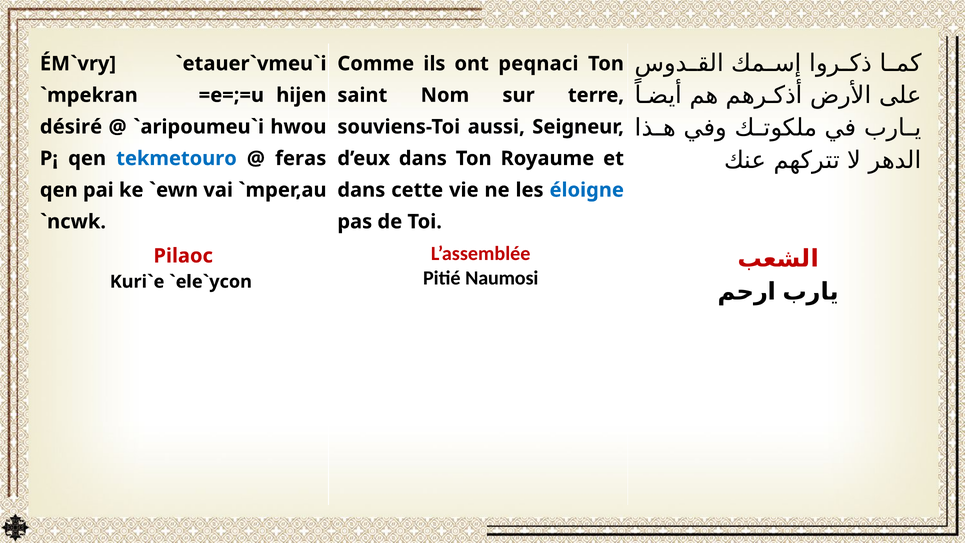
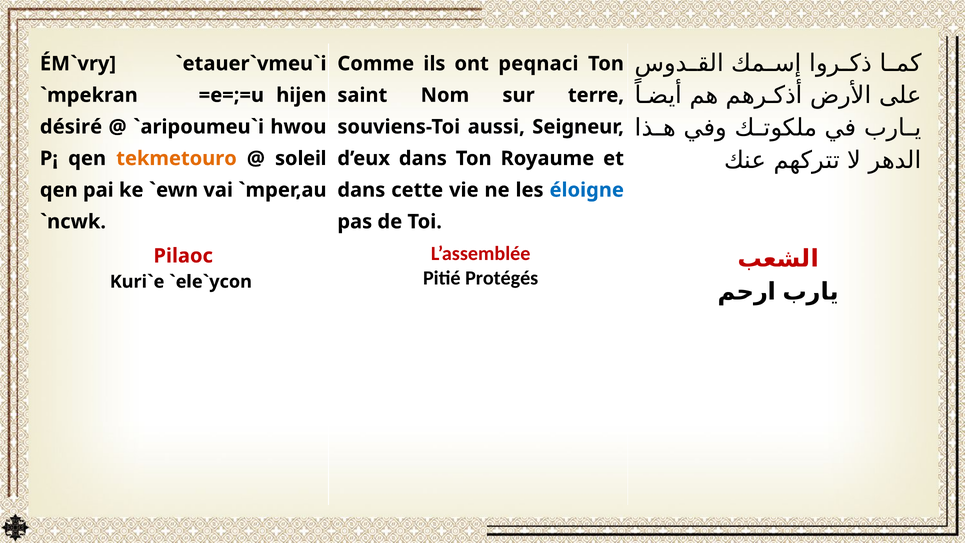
tekmetouro colour: blue -> orange (177, 158)
feras: feras -> soleil (301, 158)
Naumosi: Naumosi -> Protégés (502, 278)
